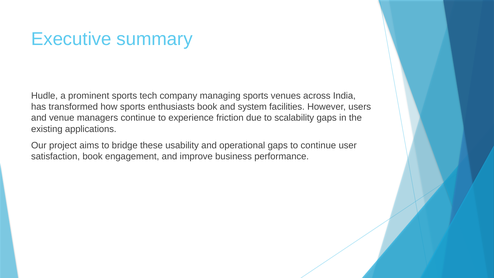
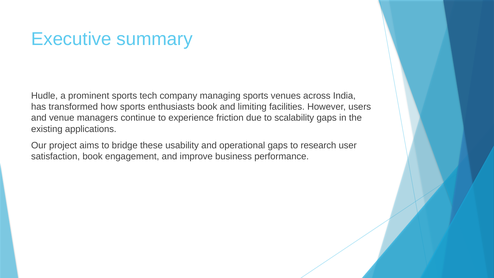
system: system -> limiting (252, 107)
to continue: continue -> research (318, 145)
